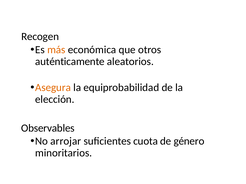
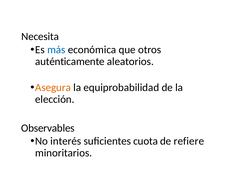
Recogen: Recogen -> Necesita (40, 37)
más colour: orange -> blue (56, 50)
arrojar: arrojar -> interés (66, 141)
género: género -> refiere (189, 141)
